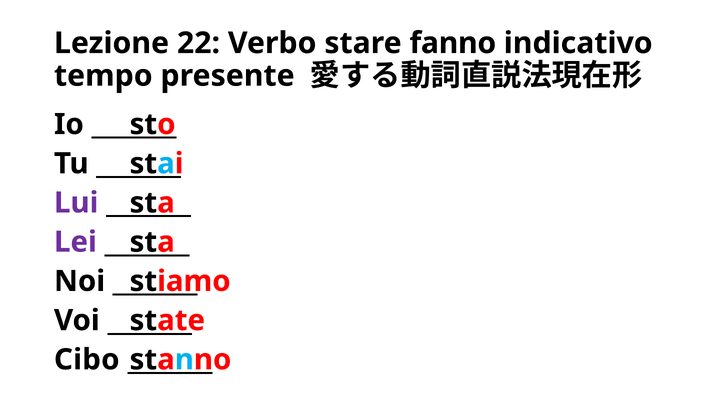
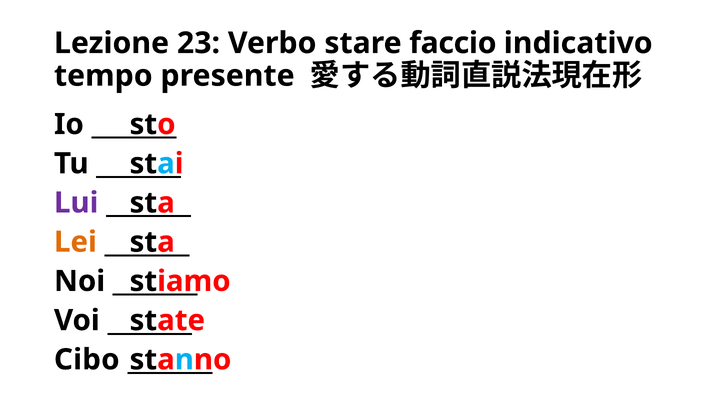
22: 22 -> 23 (198, 43)
fanno: fanno -> faccio (453, 43)
Lei colour: purple -> orange (75, 242)
